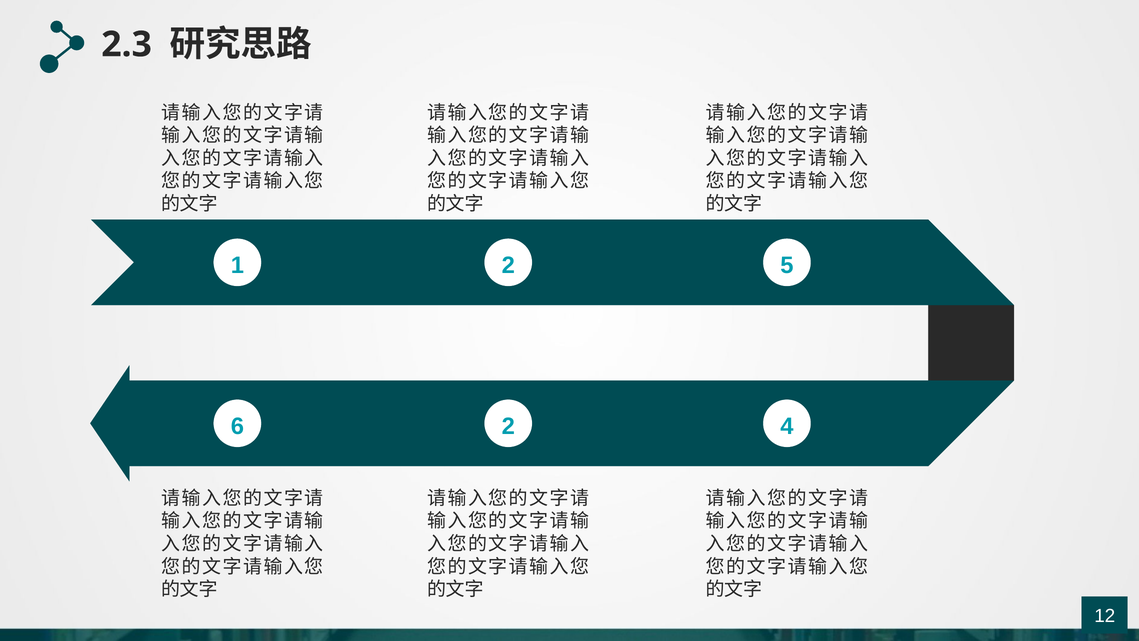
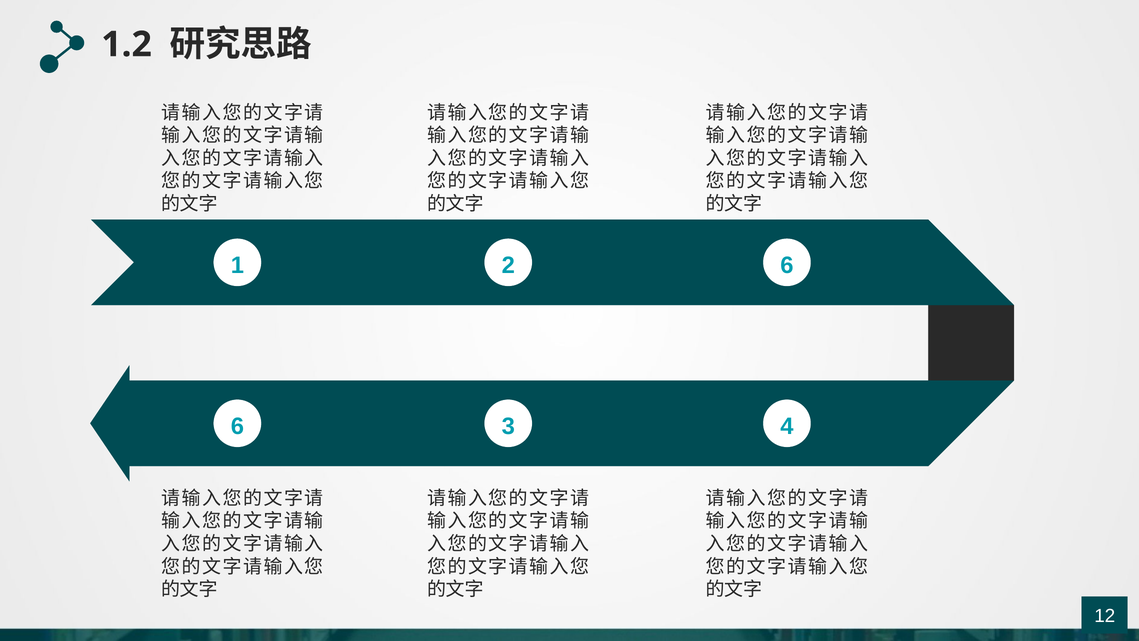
2.3: 2.3 -> 1.2 (127, 44)
2 5: 5 -> 6 (787, 265)
6 2: 2 -> 3 (508, 426)
